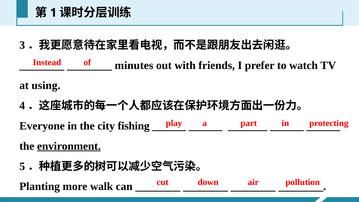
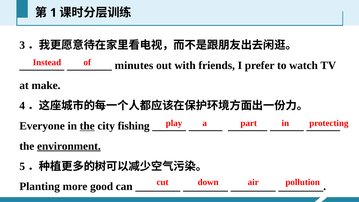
using: using -> make (46, 85)
the underline: none -> present (87, 126)
walk: walk -> good (102, 186)
